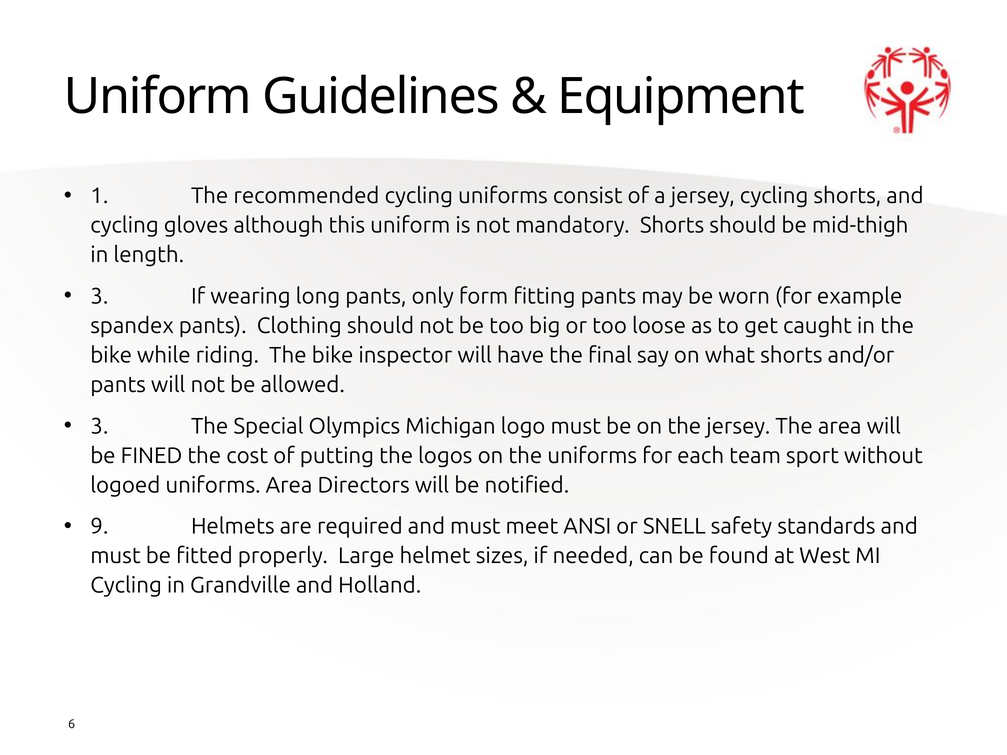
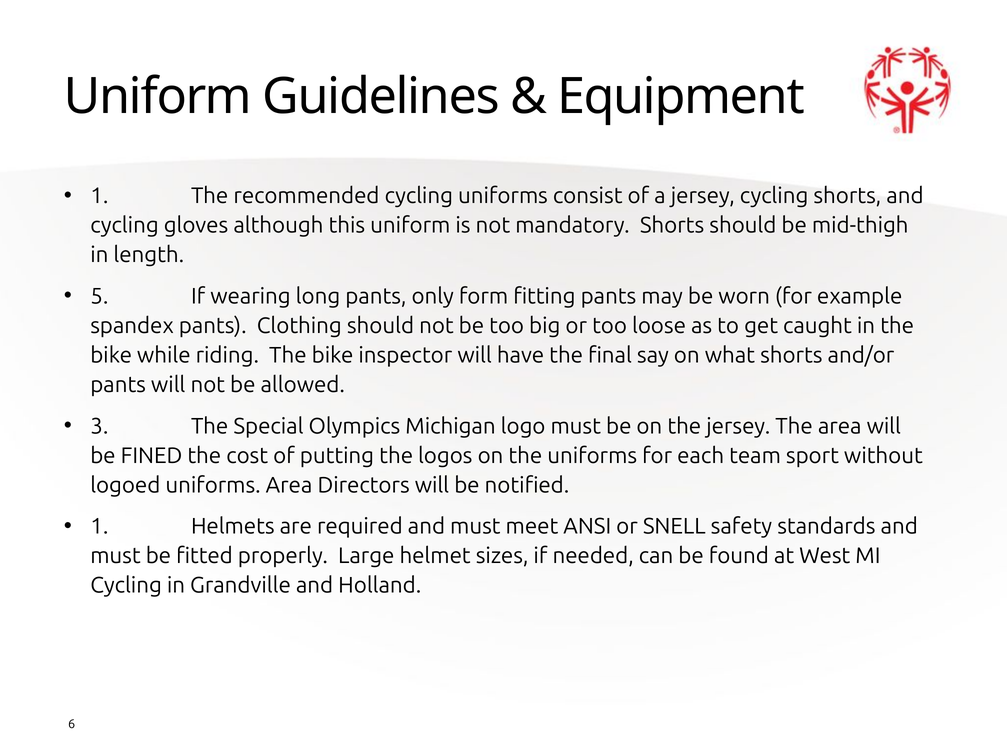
3: 3 -> 5 (99, 296)
9: 9 -> 1 (99, 527)
